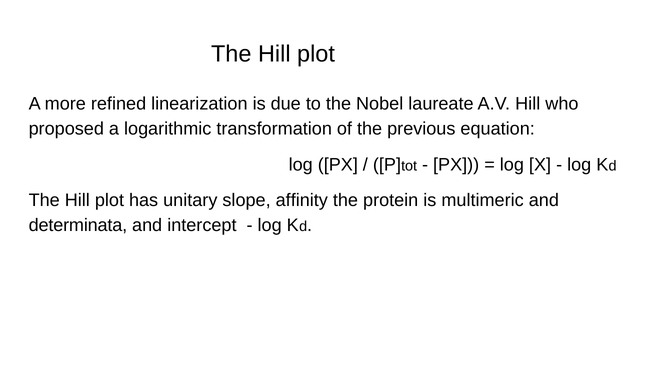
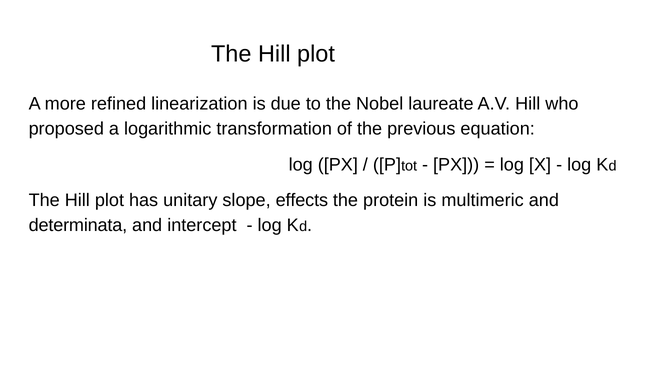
affinity: affinity -> effects (302, 200)
